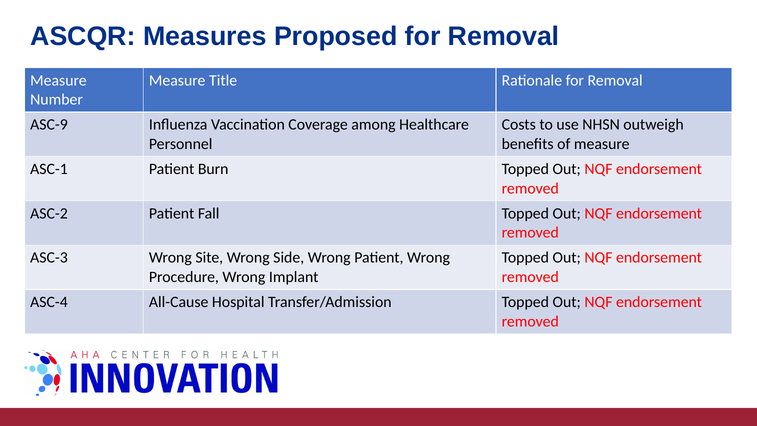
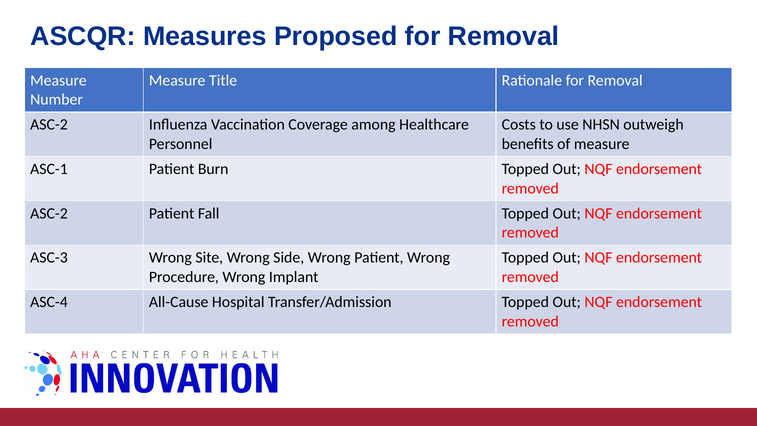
ASC-9: ASC-9 -> ASC-2 (49, 125)
